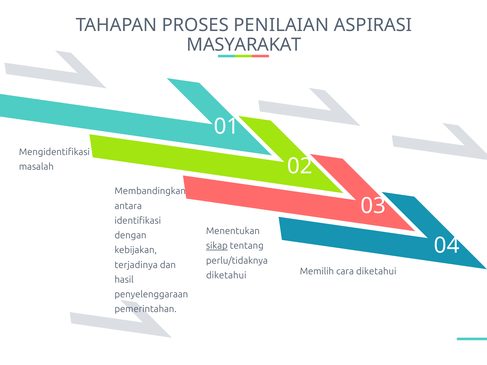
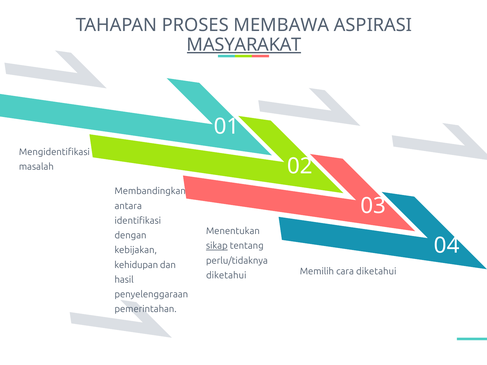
PENILAIAN: PENILAIAN -> MEMBAWA (281, 25)
MASYARAKAT underline: none -> present (244, 45)
terjadinya: terjadinya -> kehidupan (136, 265)
